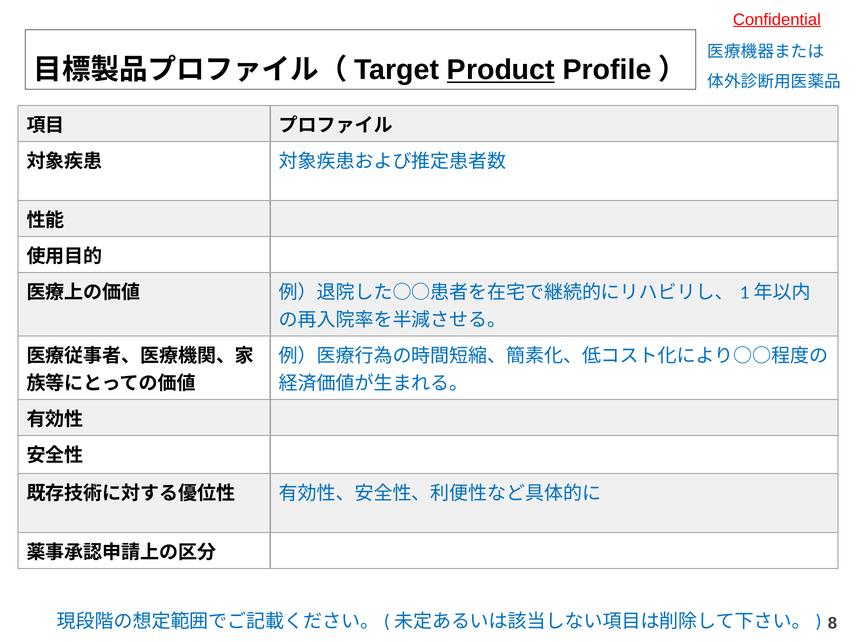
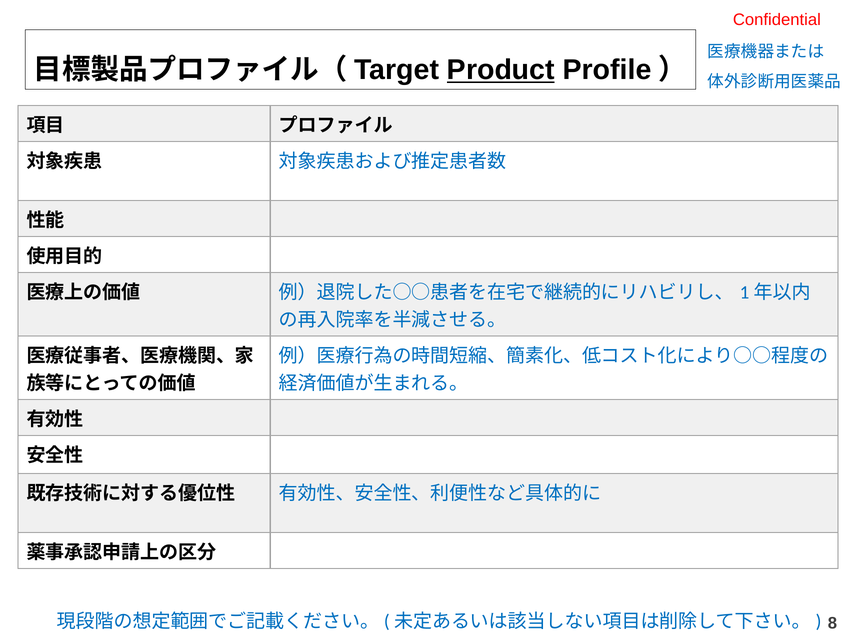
Confidential underline: present -> none (777, 20)
